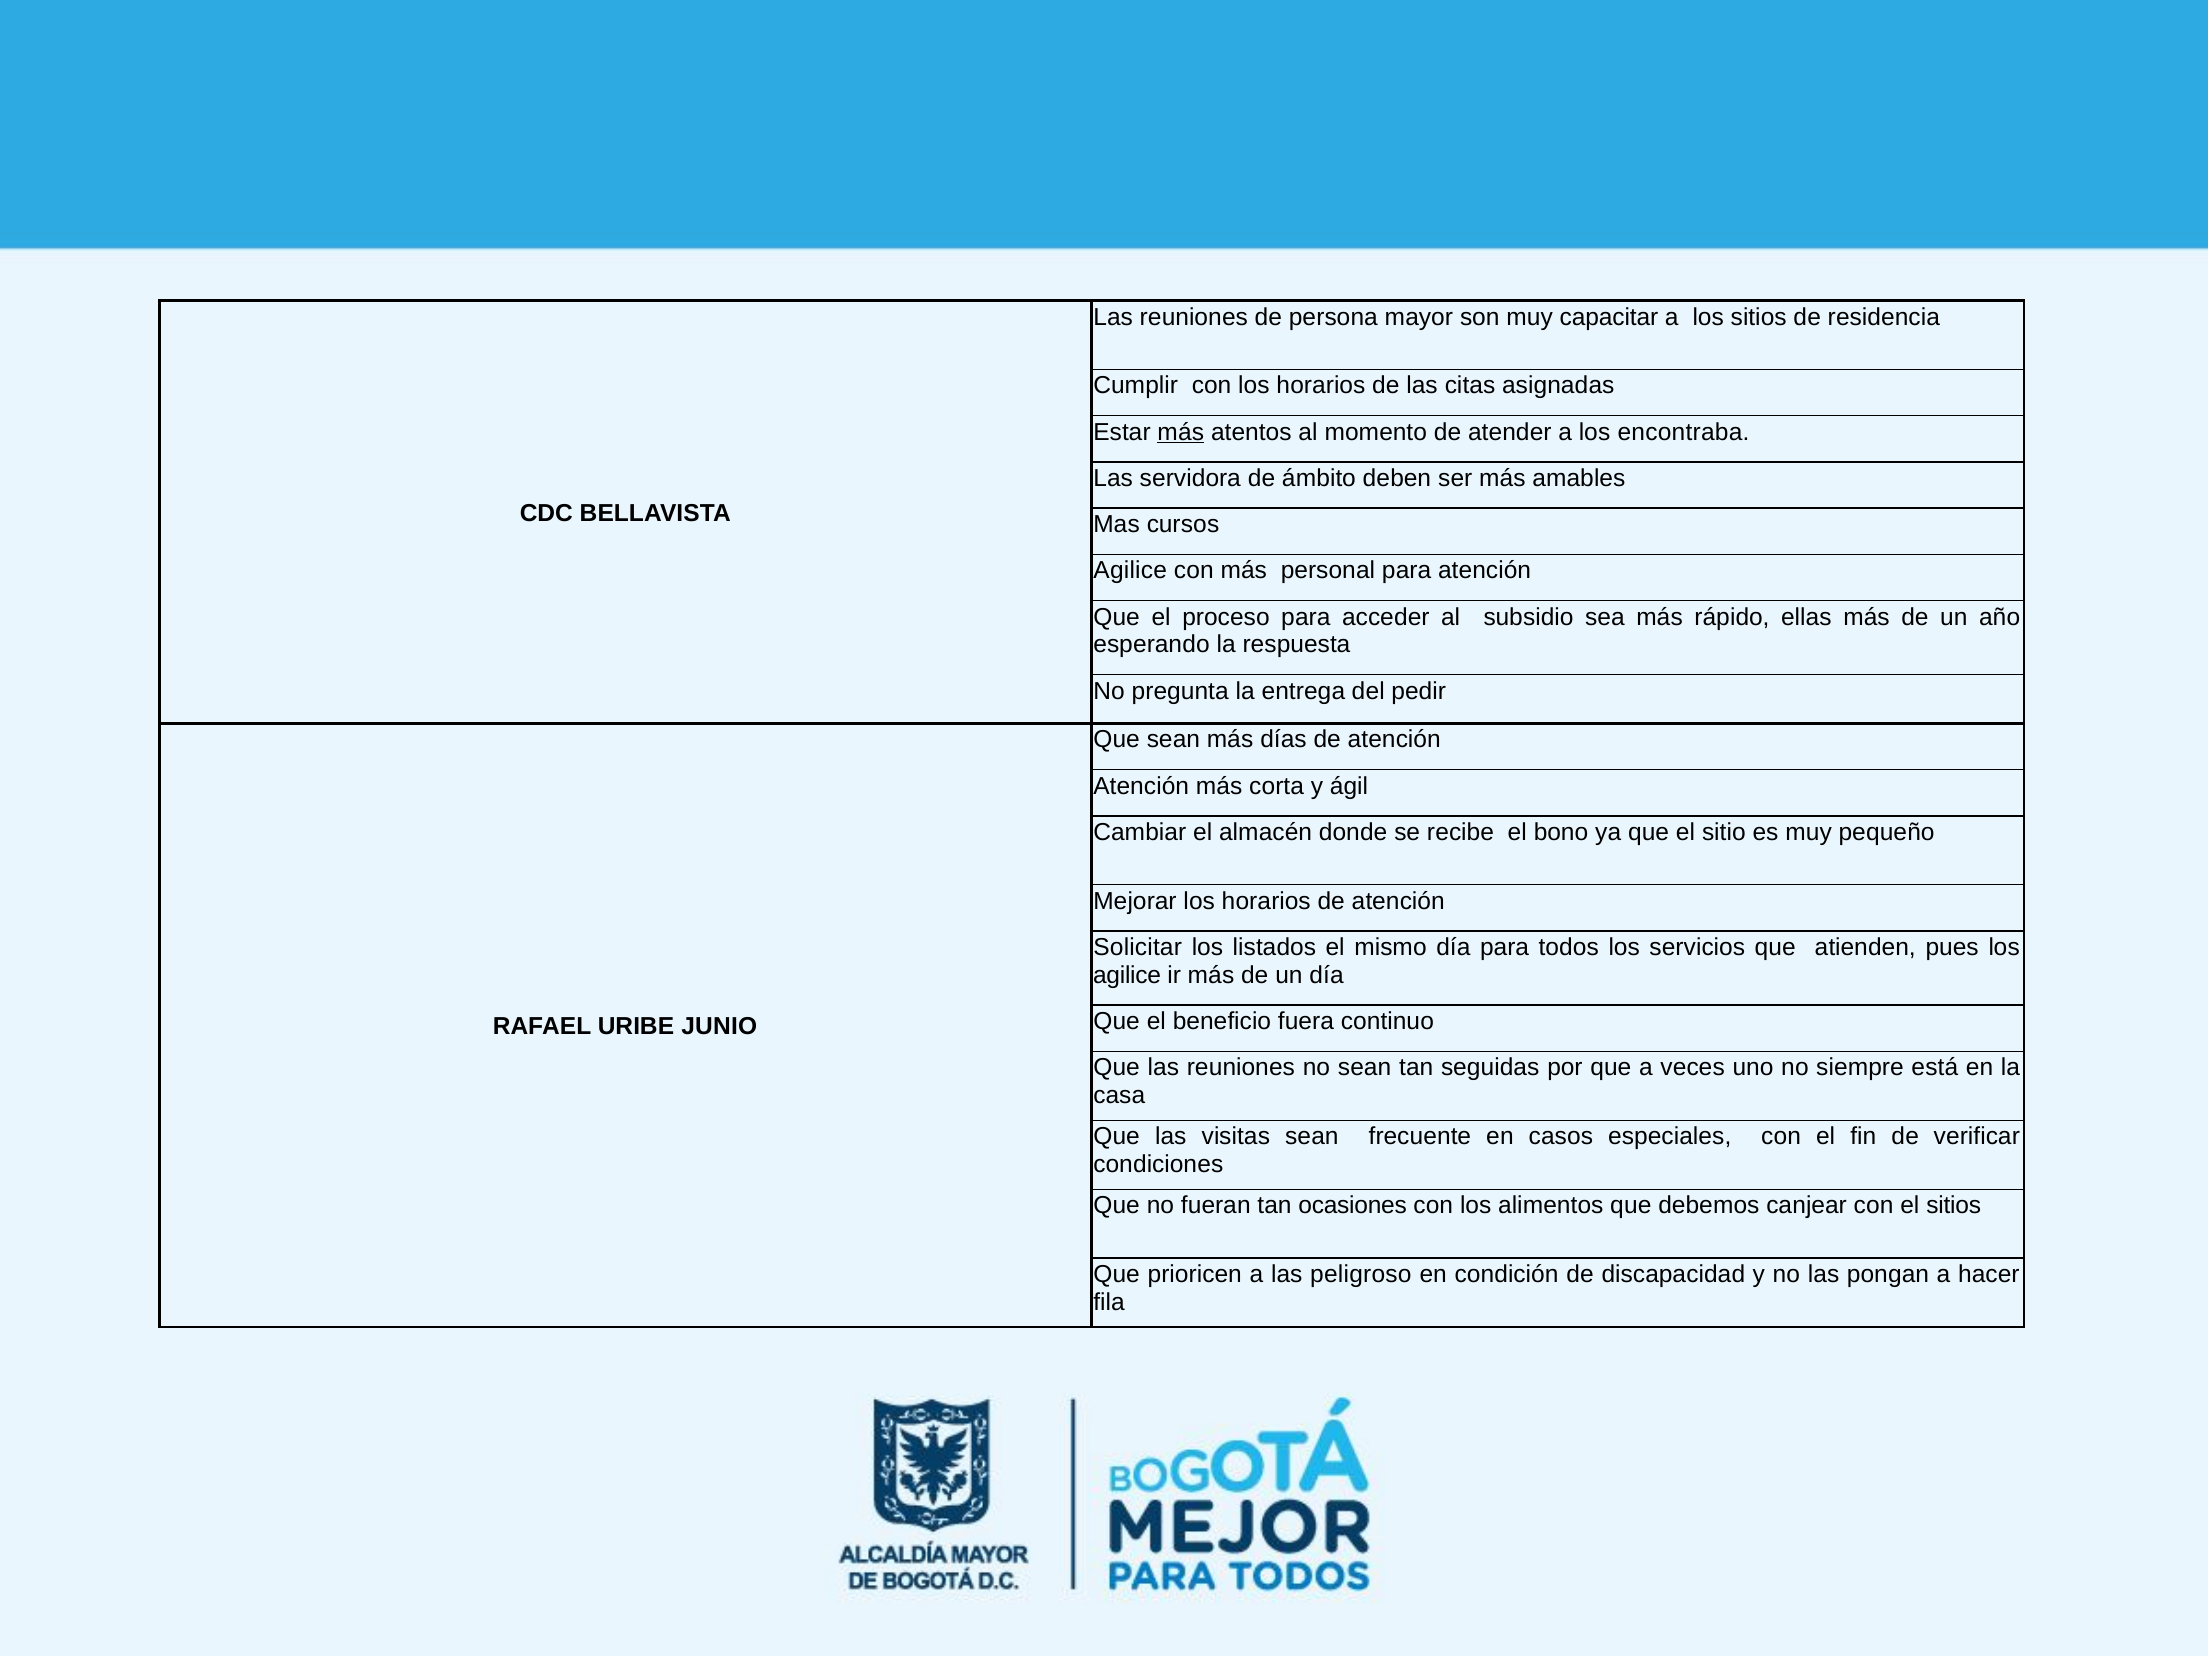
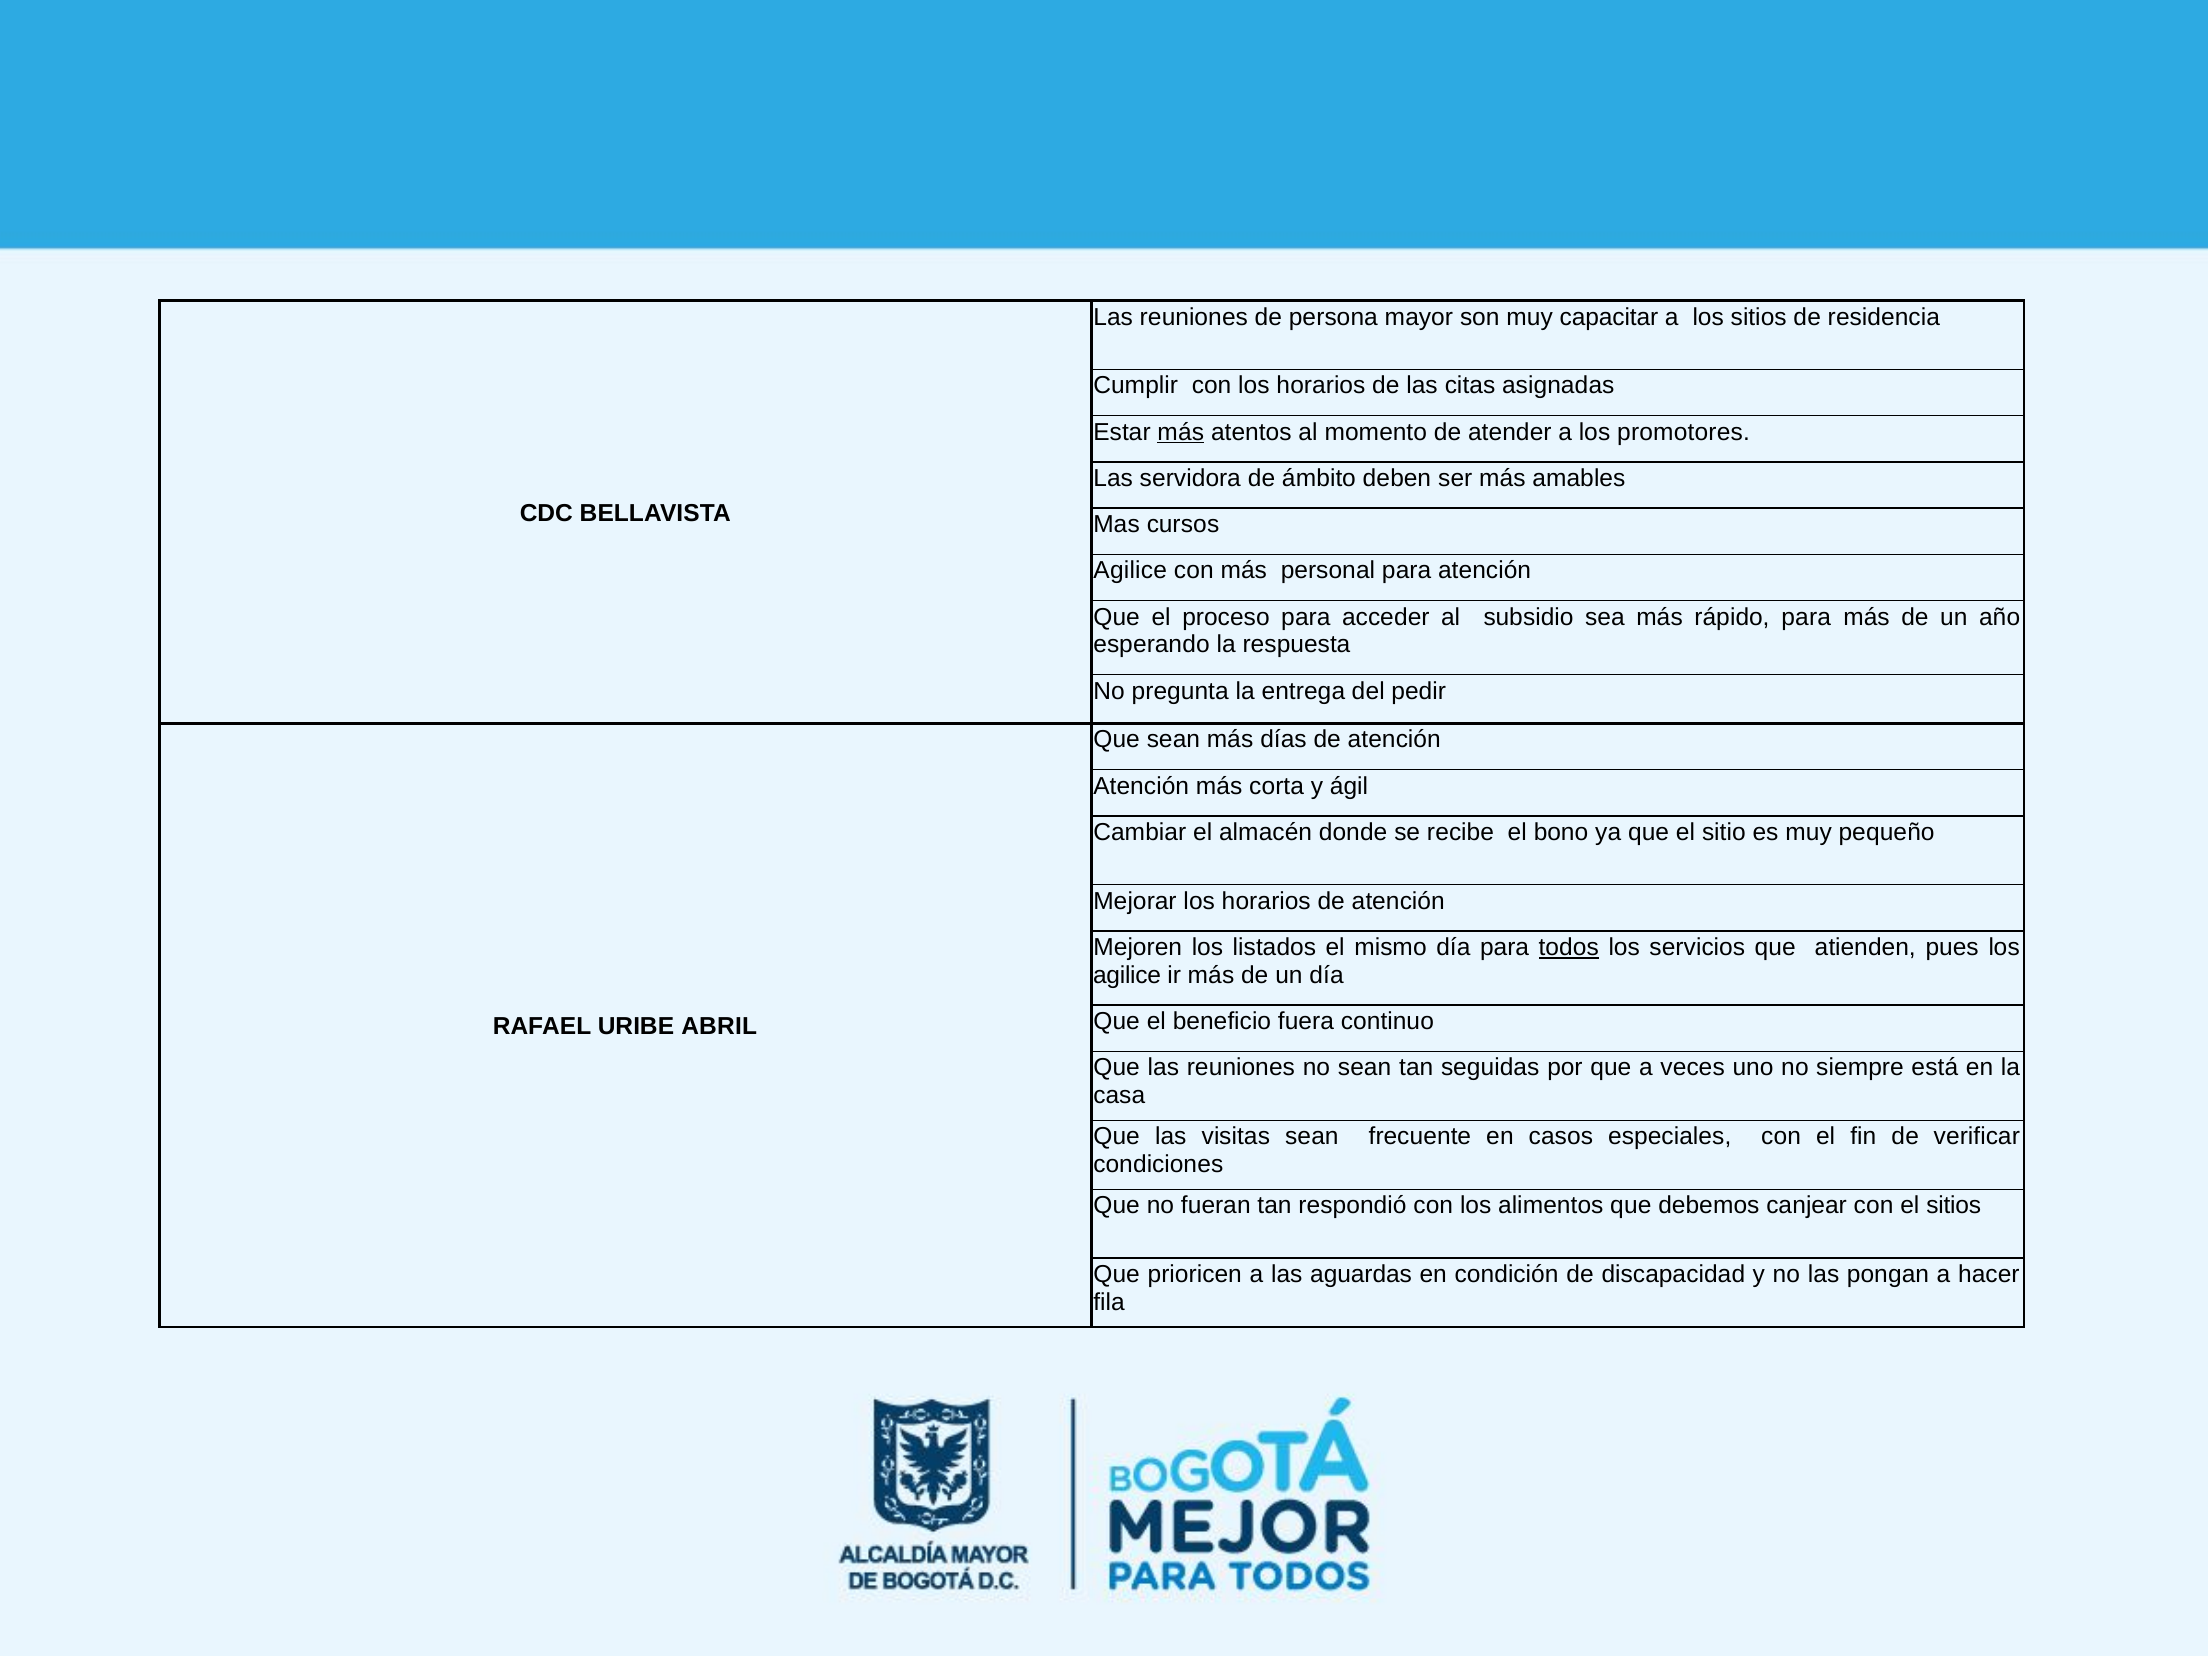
encontraba: encontraba -> promotores (1684, 432)
rápido ellas: ellas -> para (1806, 617)
Solicitar: Solicitar -> Mejoren (1138, 947)
todos underline: none -> present (1569, 947)
JUNIO: JUNIO -> ABRIL (719, 1027)
ocasiones: ocasiones -> respondió (1352, 1206)
peligroso: peligroso -> aguardas (1361, 1275)
